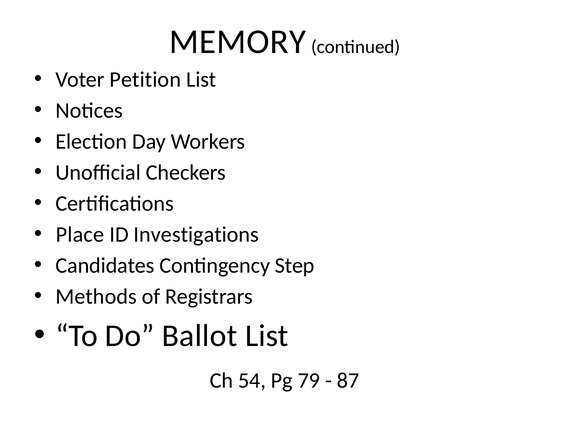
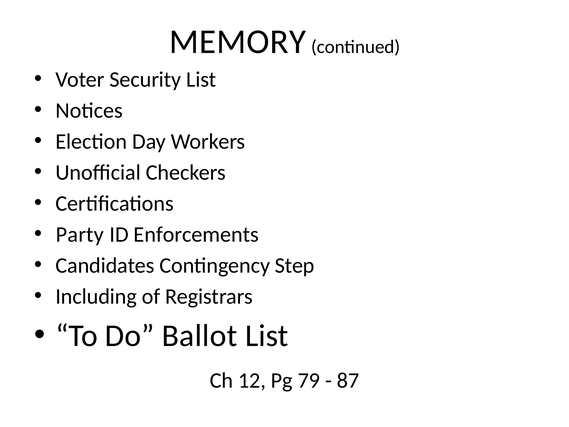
Petition: Petition -> Security (145, 79)
Place: Place -> Party (80, 234)
Investigations: Investigations -> Enforcements (196, 234)
Methods: Methods -> Including (96, 296)
54: 54 -> 12 (252, 380)
